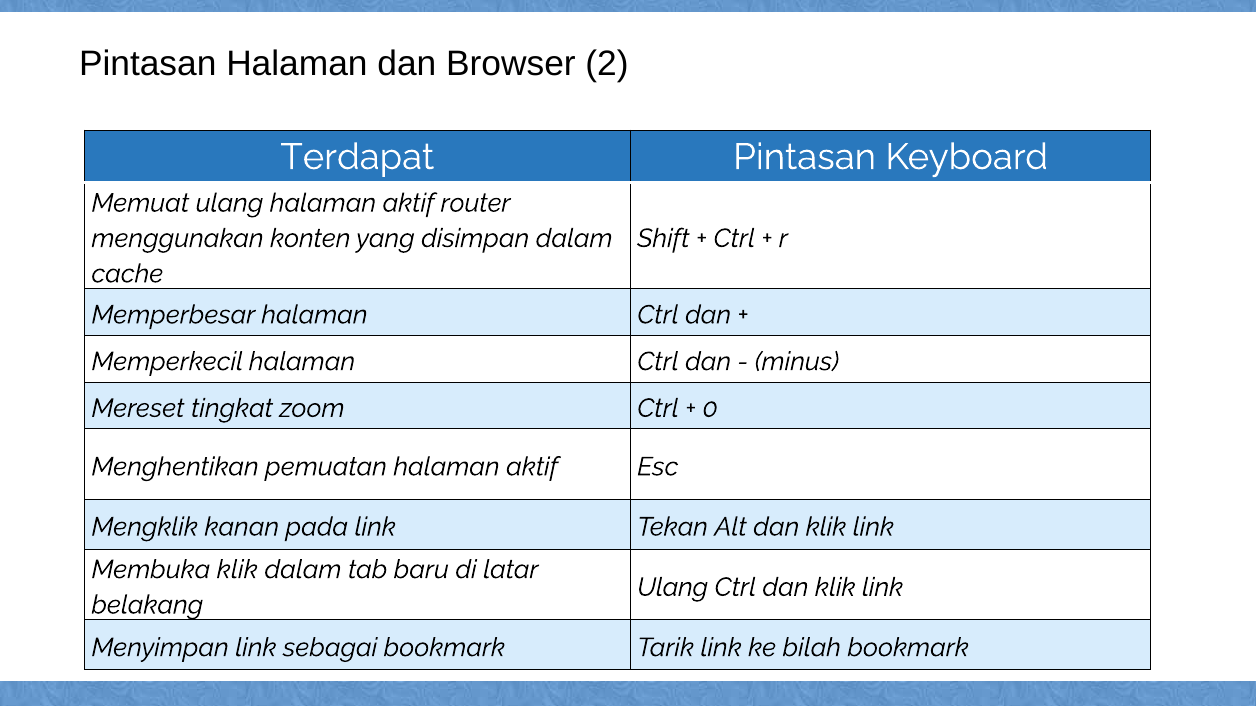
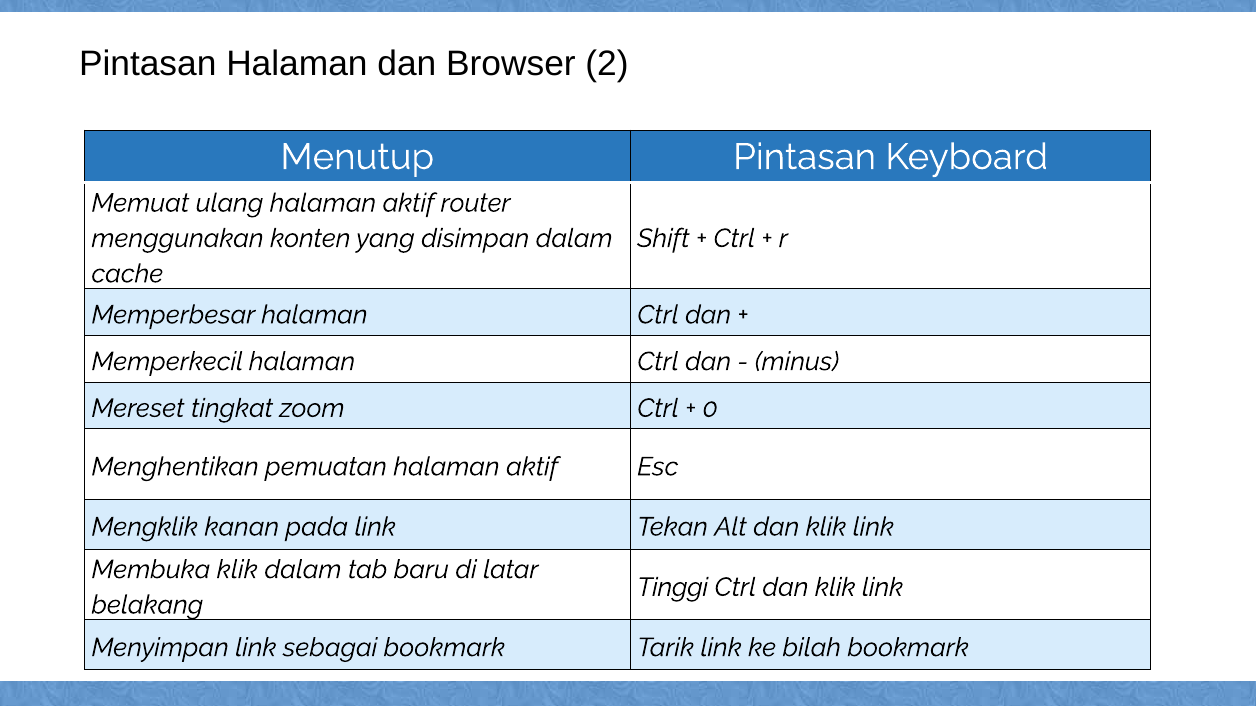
Terdapat: Terdapat -> Menutup (357, 157)
Ulang: Ulang -> Tinggi (673, 588)
